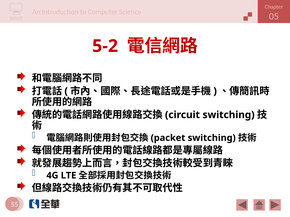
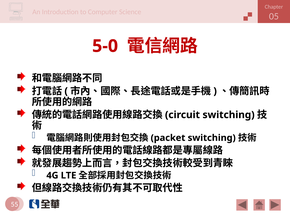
5-2: 5-2 -> 5-0 (105, 46)
